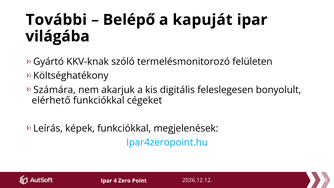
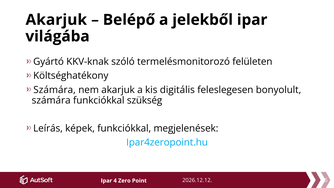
További: További -> Akarjuk (56, 20)
kapuját: kapuját -> jelekből (203, 20)
elérhető: elérhető -> számára (51, 100)
cégeket: cégeket -> szükség (145, 100)
